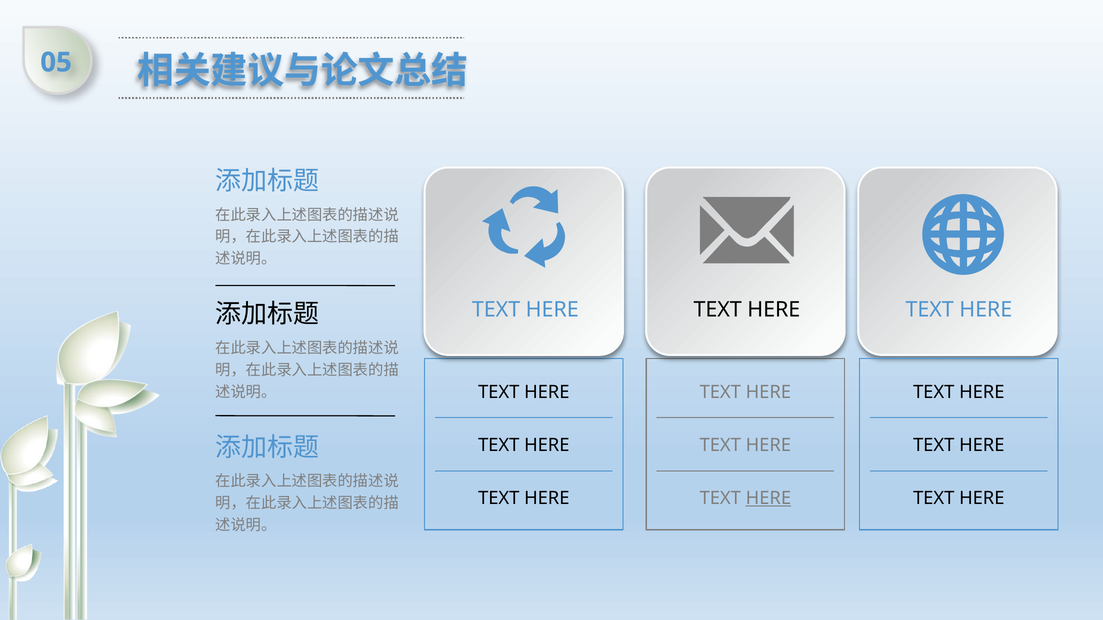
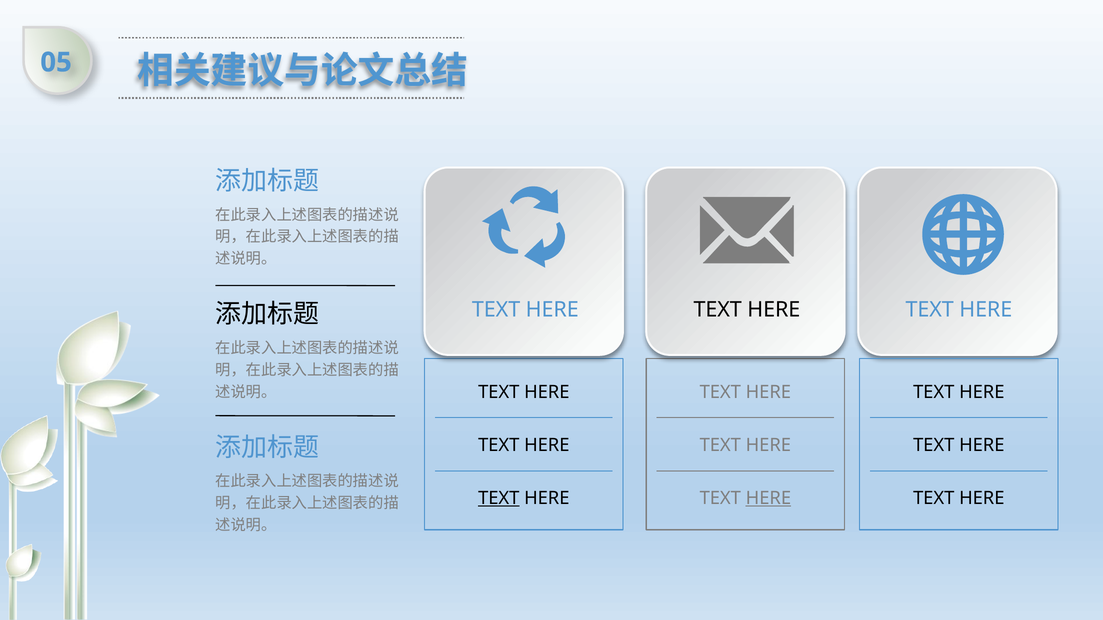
TEXT underline: none -> present (499, 498)
